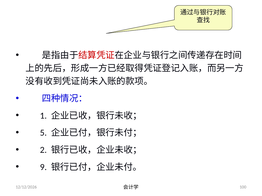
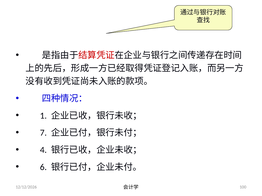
5: 5 -> 7 (43, 133)
2: 2 -> 4 (43, 150)
9: 9 -> 6 (43, 167)
